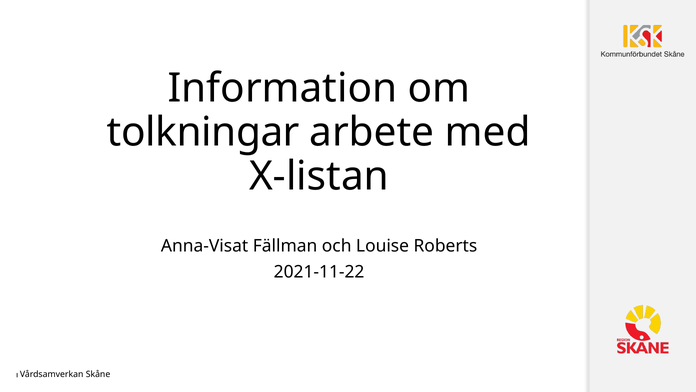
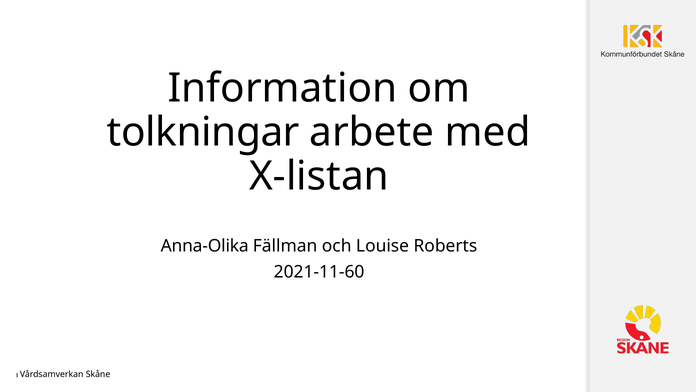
Anna-Visat: Anna-Visat -> Anna-Olika (205, 246)
2021-11-22: 2021-11-22 -> 2021-11-60 (319, 272)
